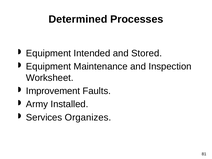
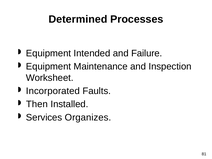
Stored: Stored -> Failure (147, 53)
Improvement: Improvement -> Incorporated (53, 91)
Army: Army -> Then (37, 104)
